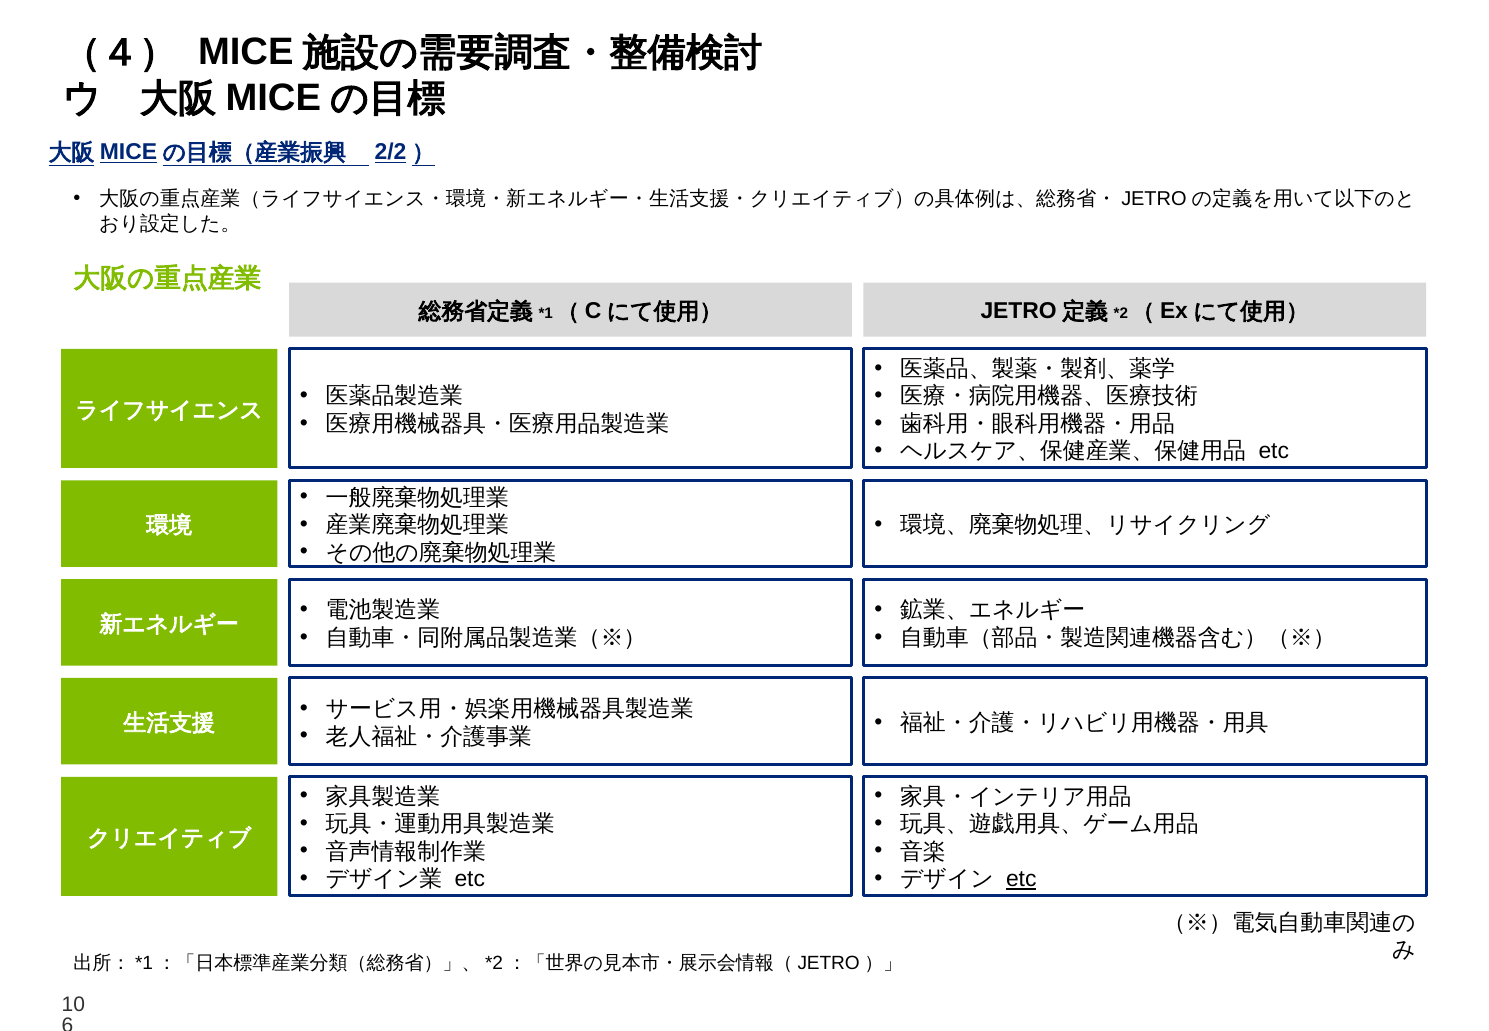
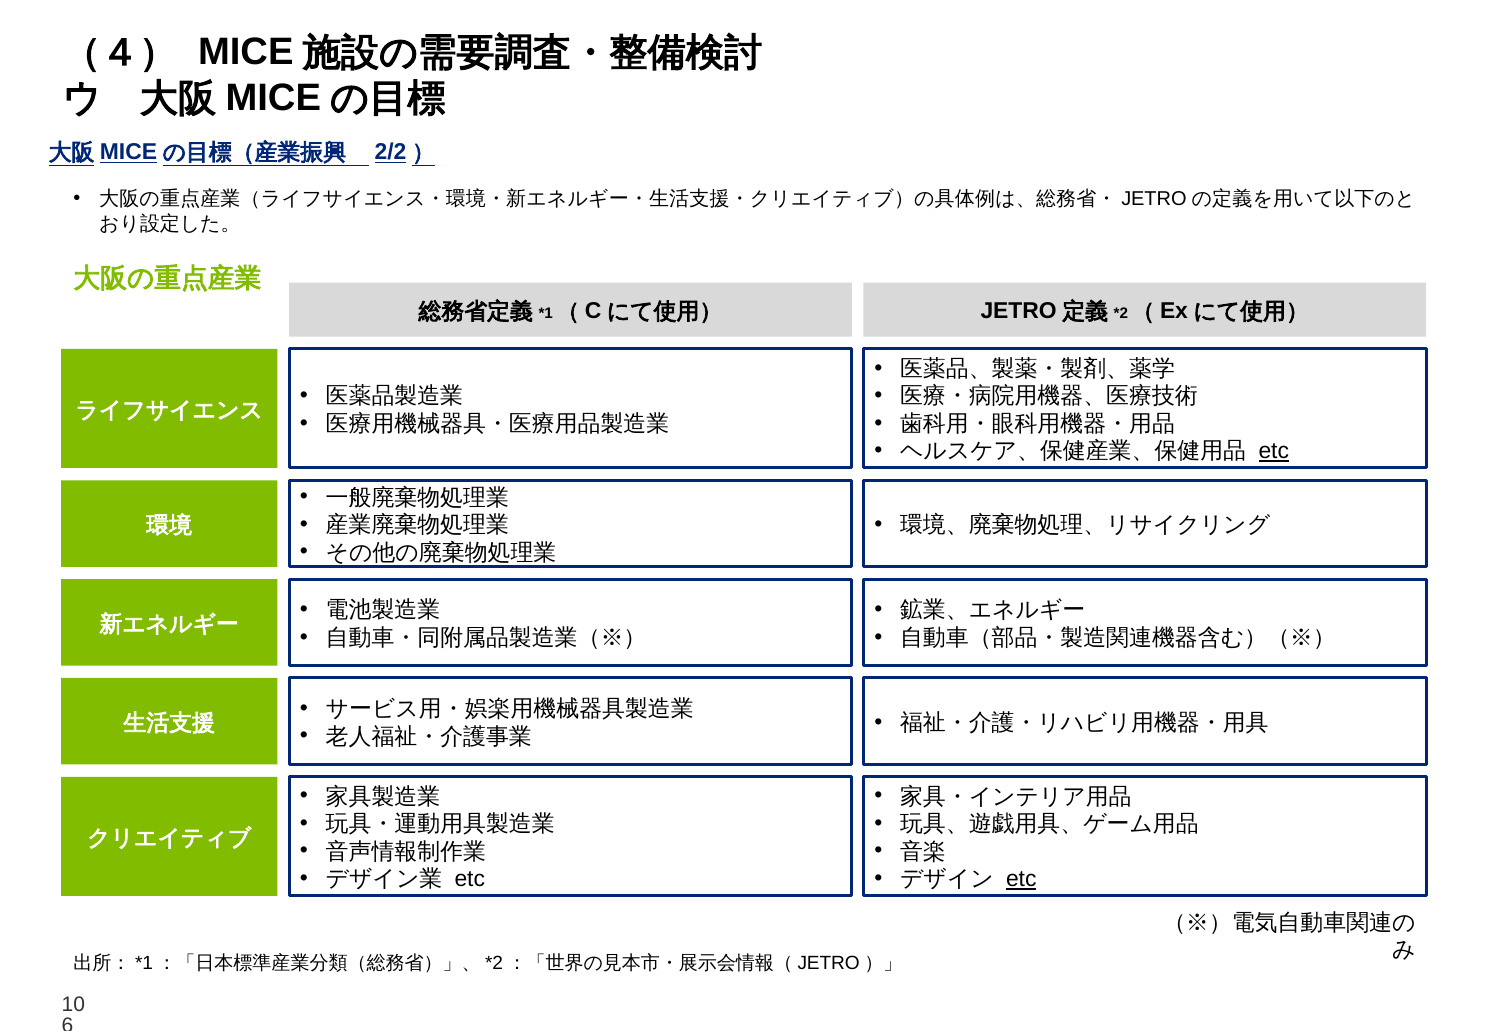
etc underline: none -> present (1274, 451)
